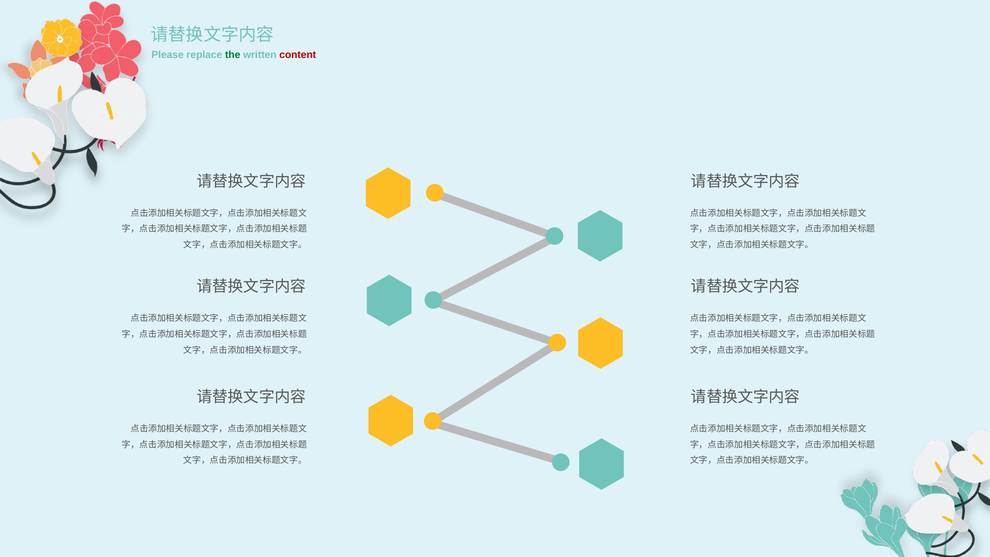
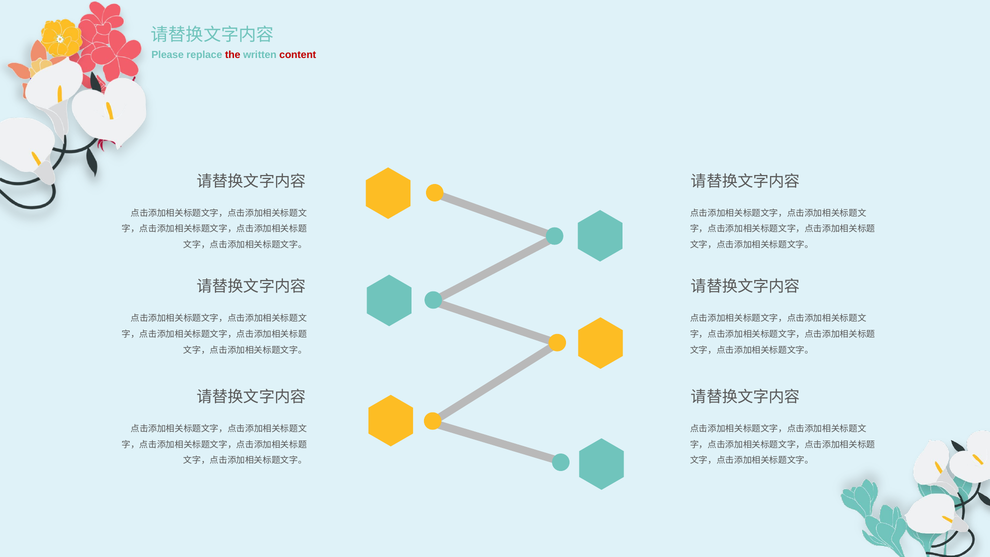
the colour: green -> red (233, 55)
